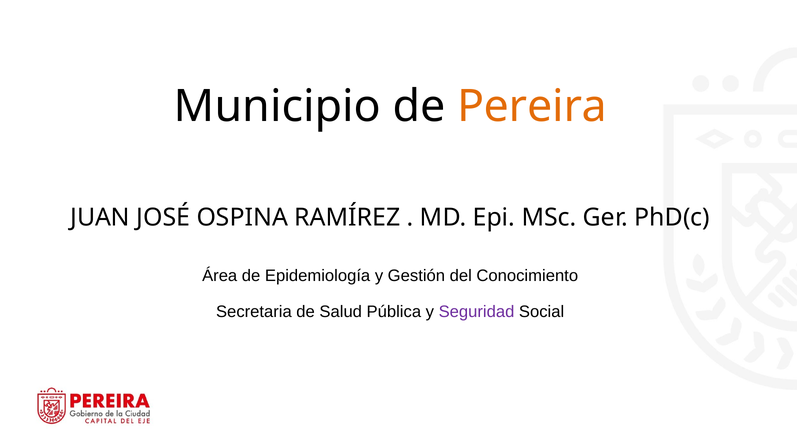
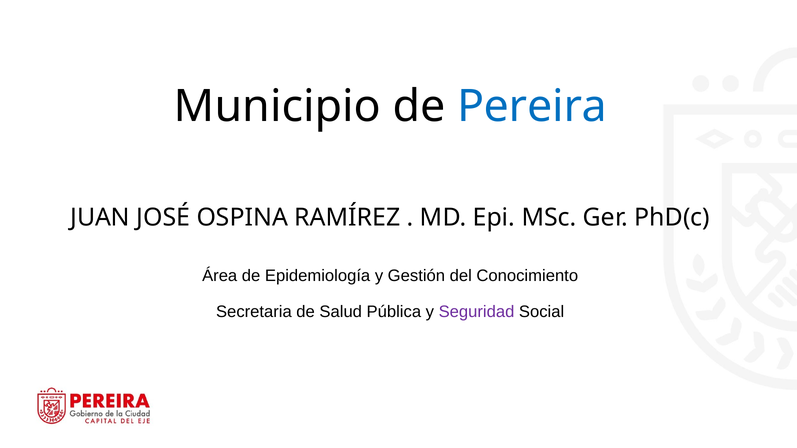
Pereira colour: orange -> blue (532, 107)
